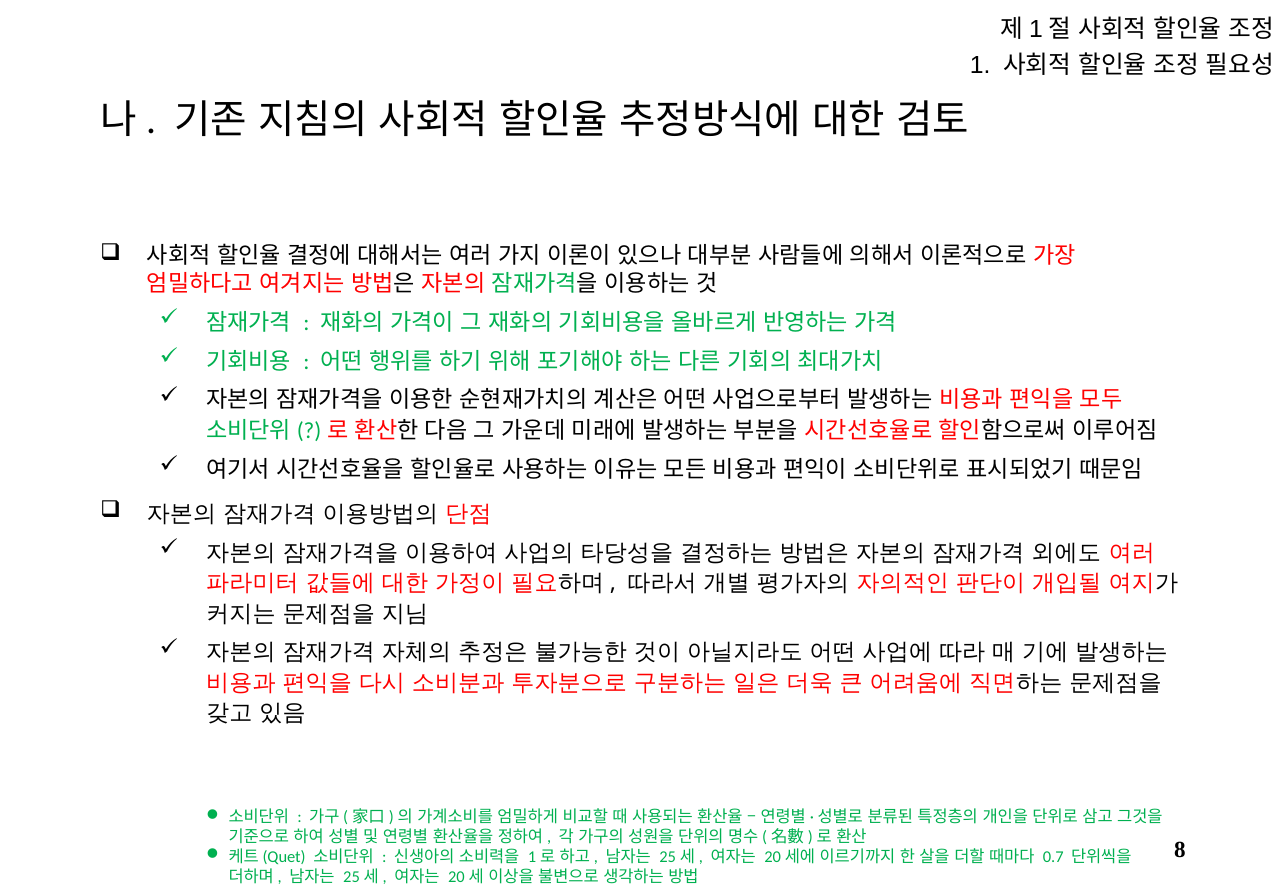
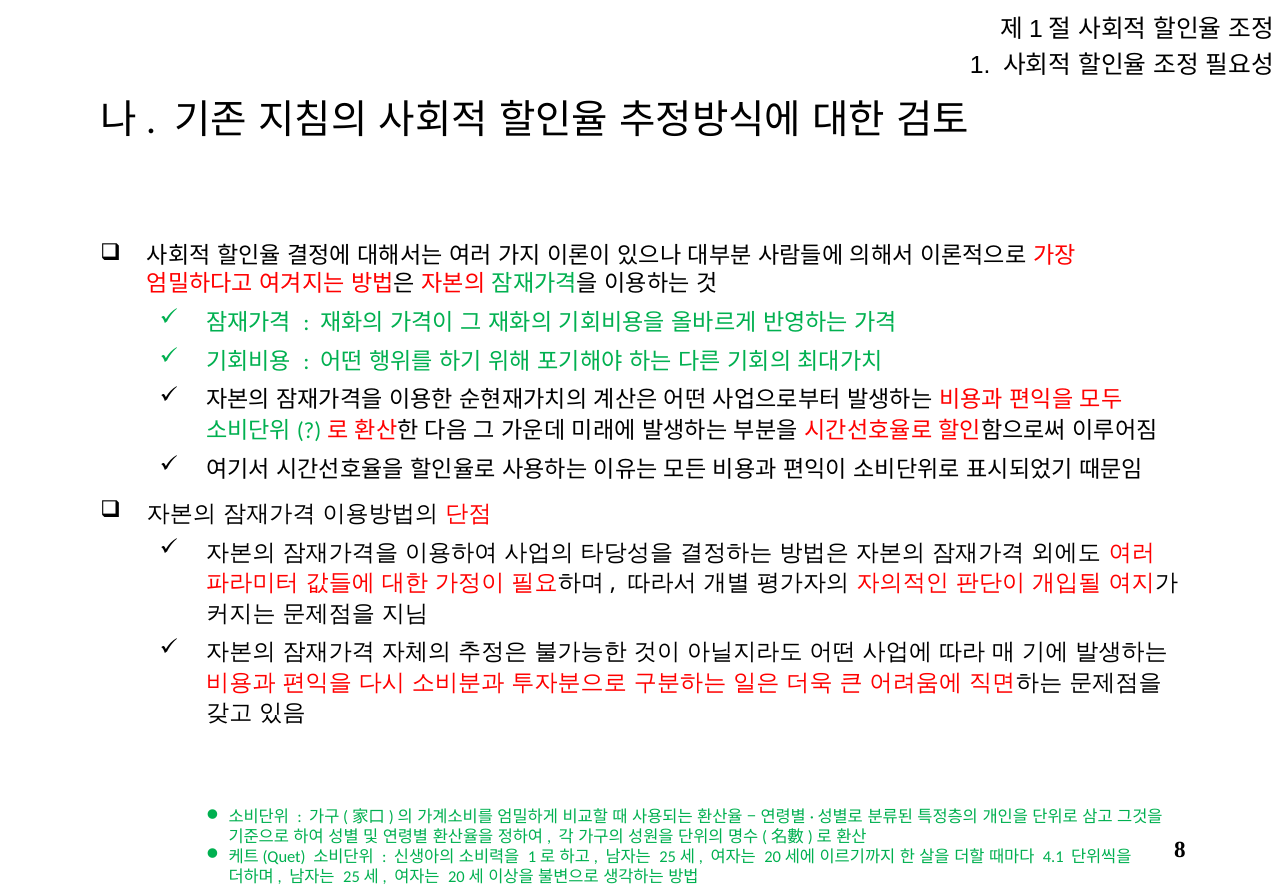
0.7: 0.7 -> 4.1 (1053, 857)
